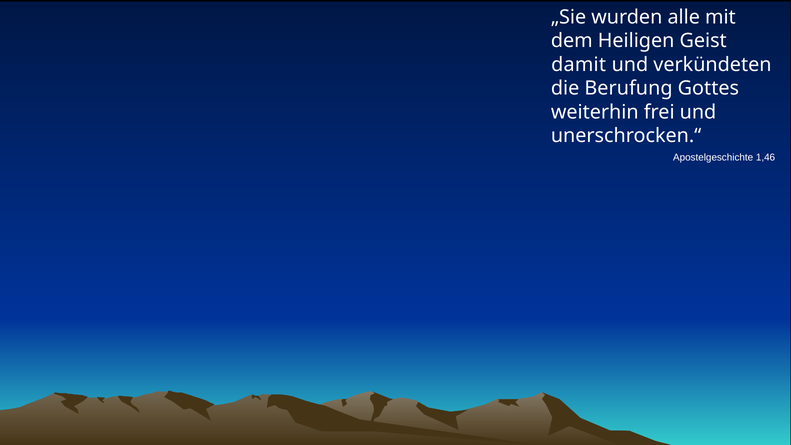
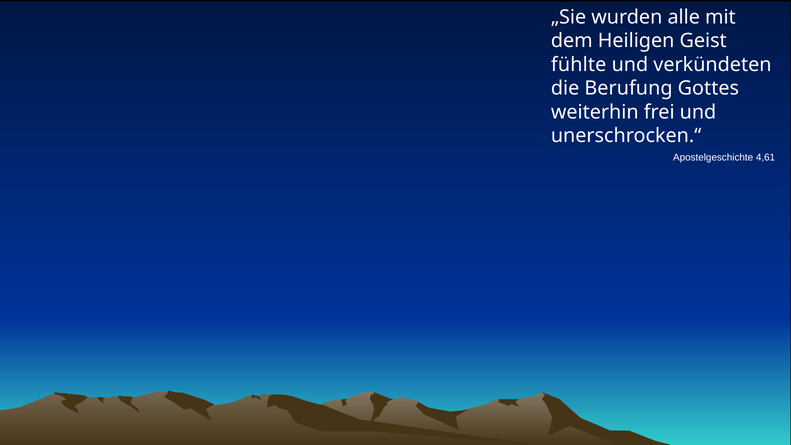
damit: damit -> fühlte (579, 65)
1,46: 1,46 -> 4,61 (766, 157)
